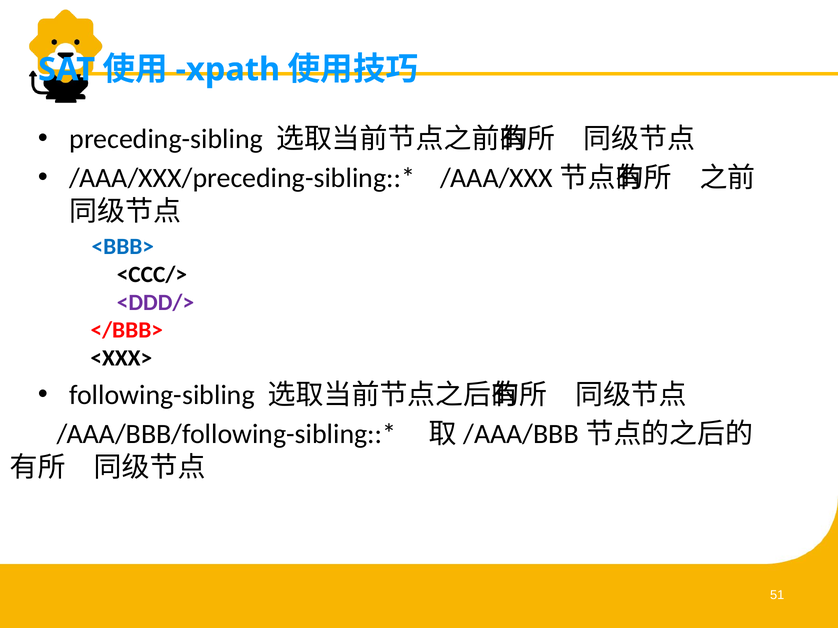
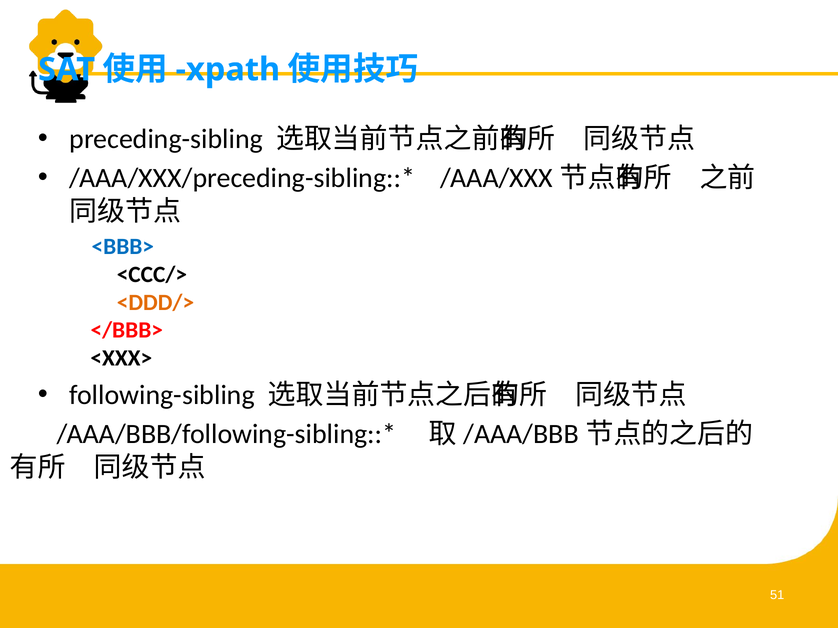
<DDD/> colour: purple -> orange (155, 303)
